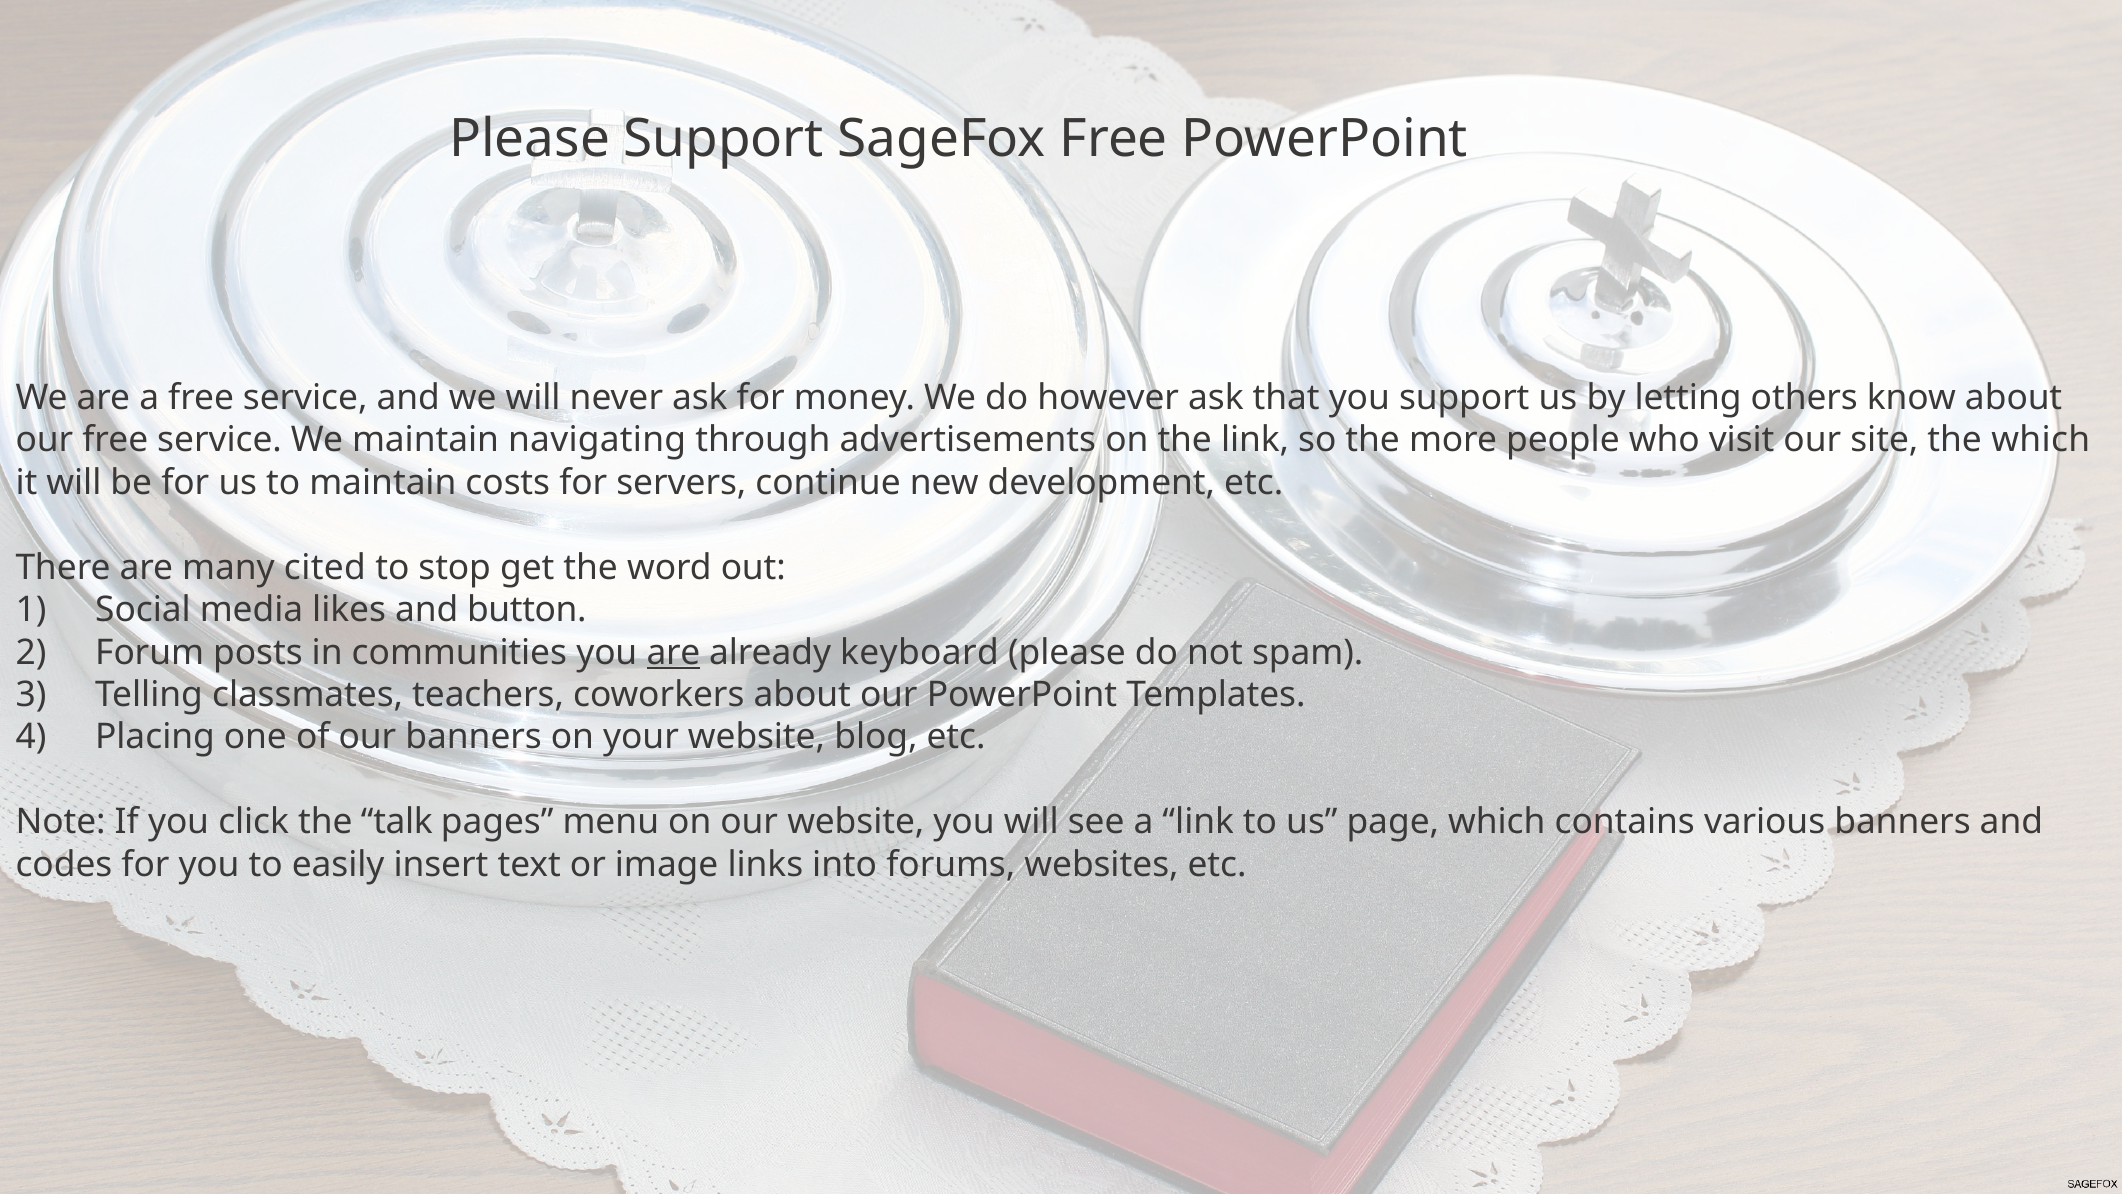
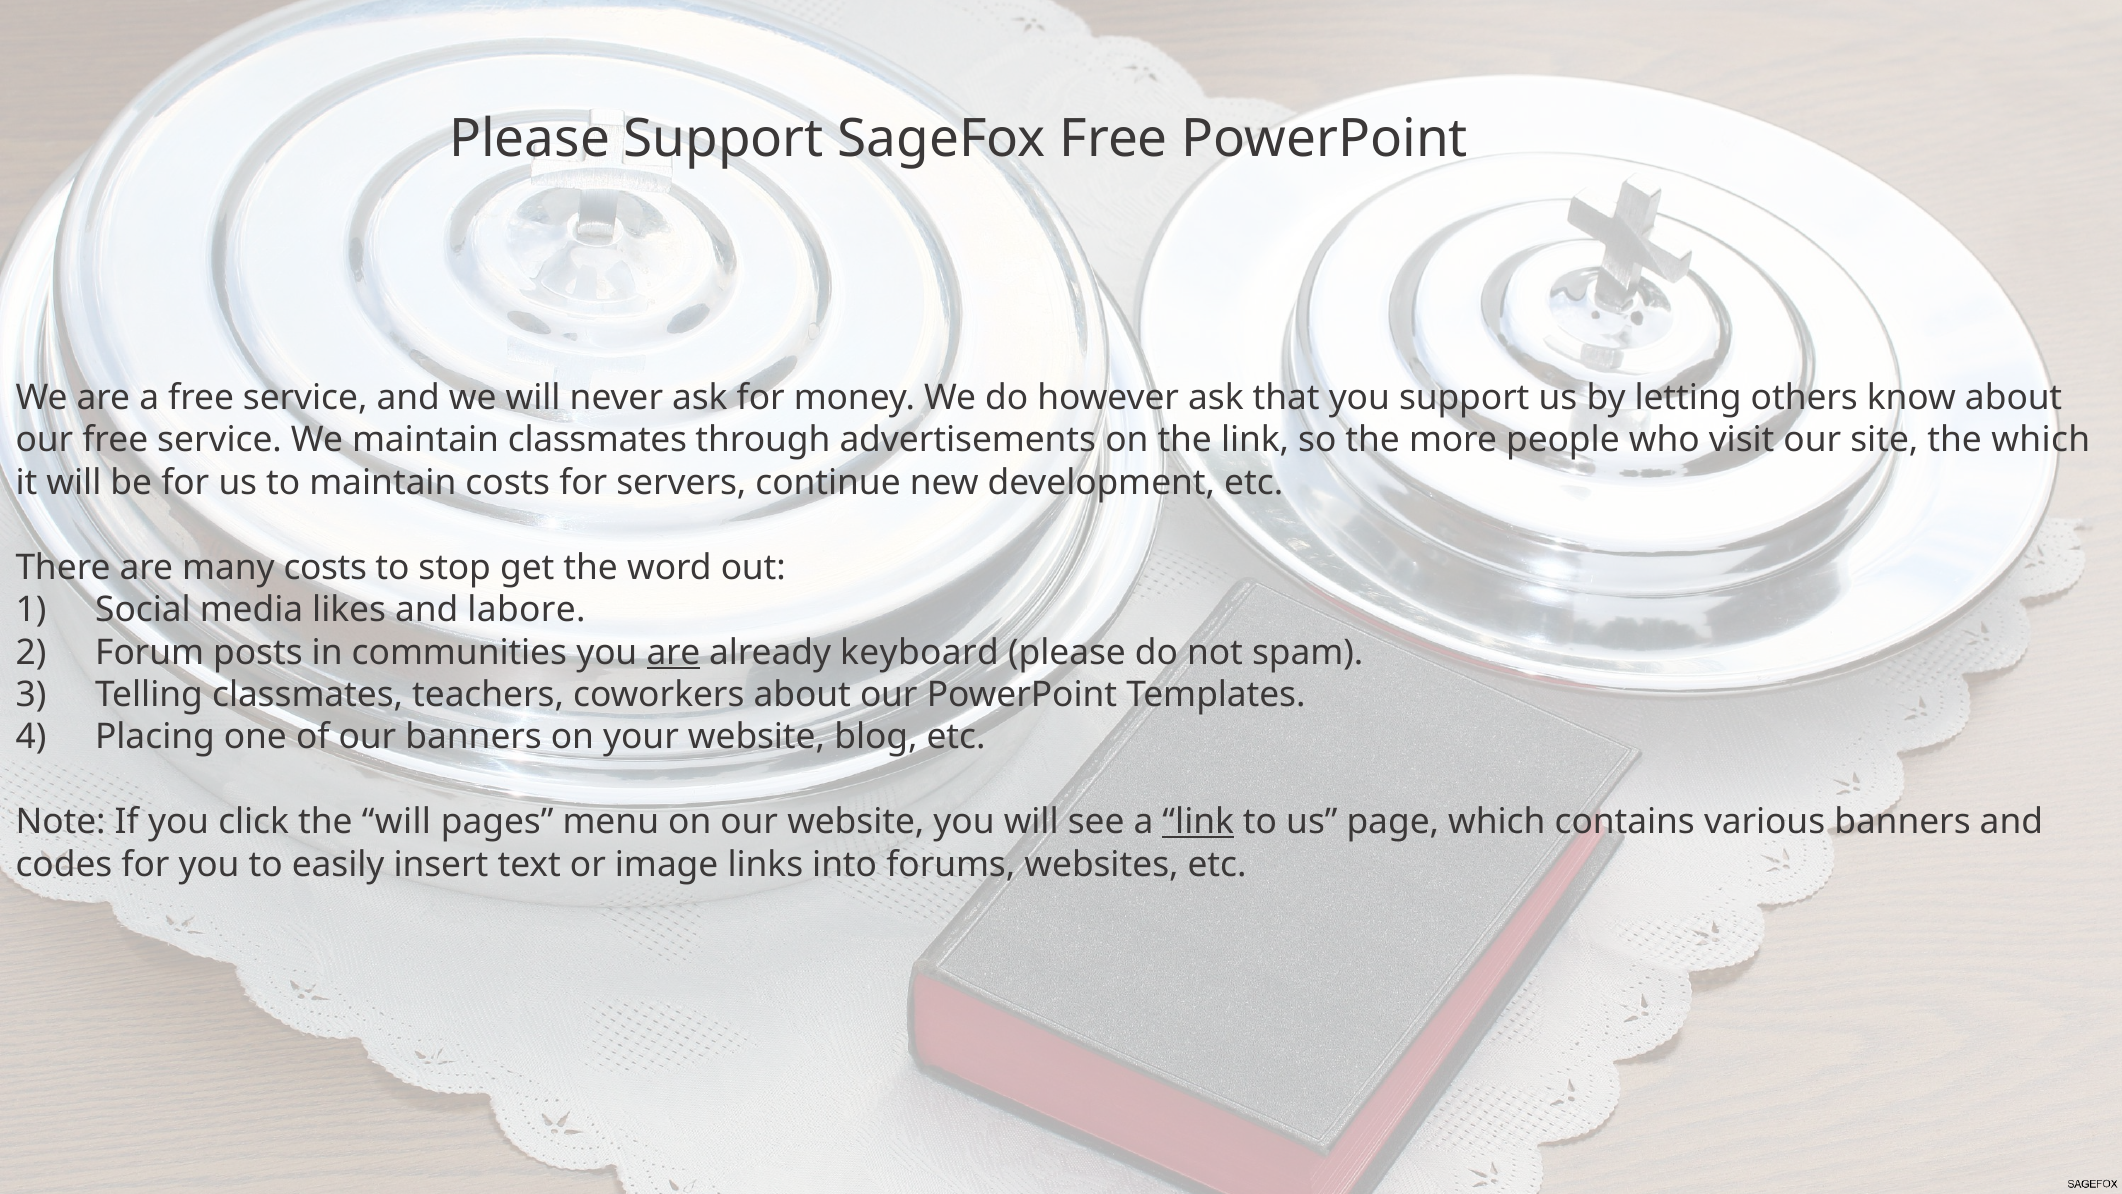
maintain navigating: navigating -> classmates (597, 440)
many cited: cited -> costs (325, 567)
button: button -> labore (526, 610)
the talk: talk -> will (396, 822)
link underline: none -> present (1198, 822)
